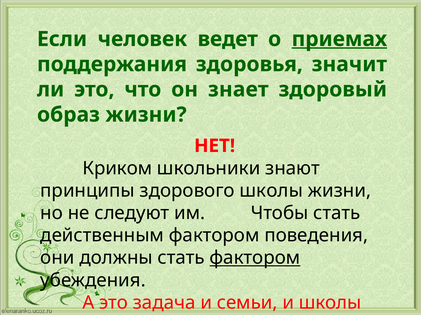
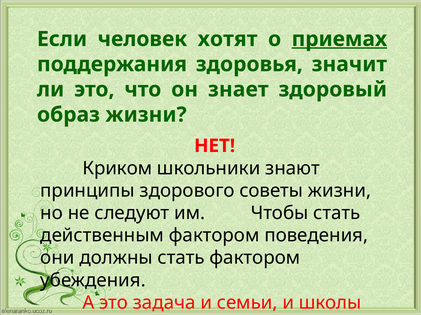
ведет: ведет -> хотят (228, 39)
здорового школы: школы -> советы (271, 191)
фактором underline: present -> none (255, 258)
